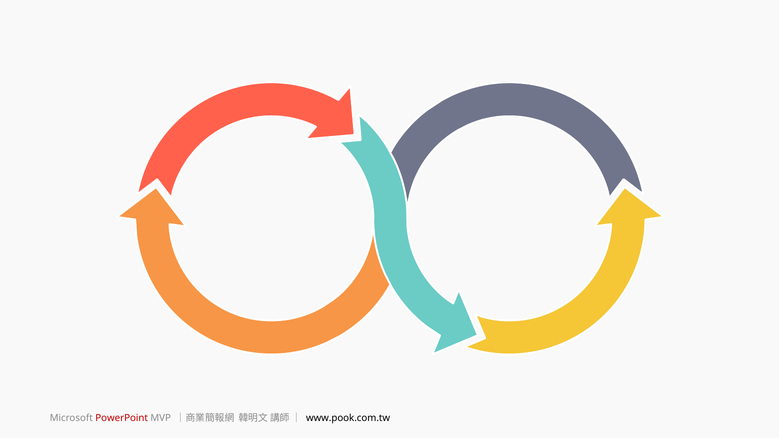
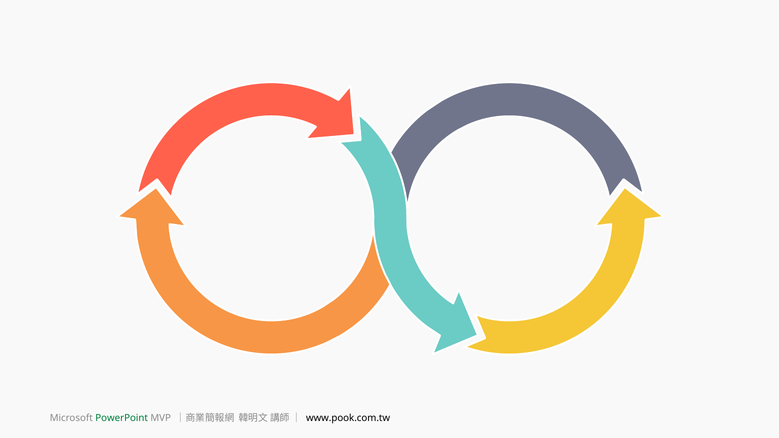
PowerPoint colour: red -> green (122, 418)
